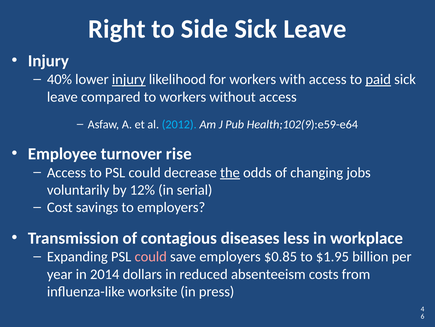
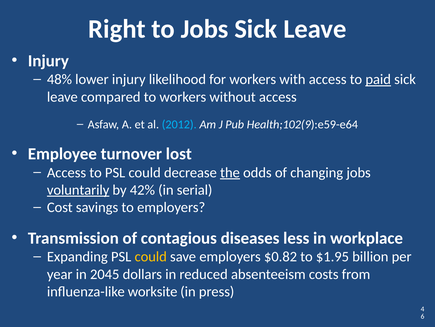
to Side: Side -> Jobs (205, 29)
40%: 40% -> 48% (59, 79)
injury underline: present -> none (129, 79)
rise: rise -> lost (179, 153)
voluntarily underline: none -> present (78, 190)
12%: 12% -> 42% (142, 190)
could colour: pink -> yellow (151, 256)
$0.85: $0.85 -> $0.82 (281, 256)
2014: 2014 -> 2045 (105, 274)
